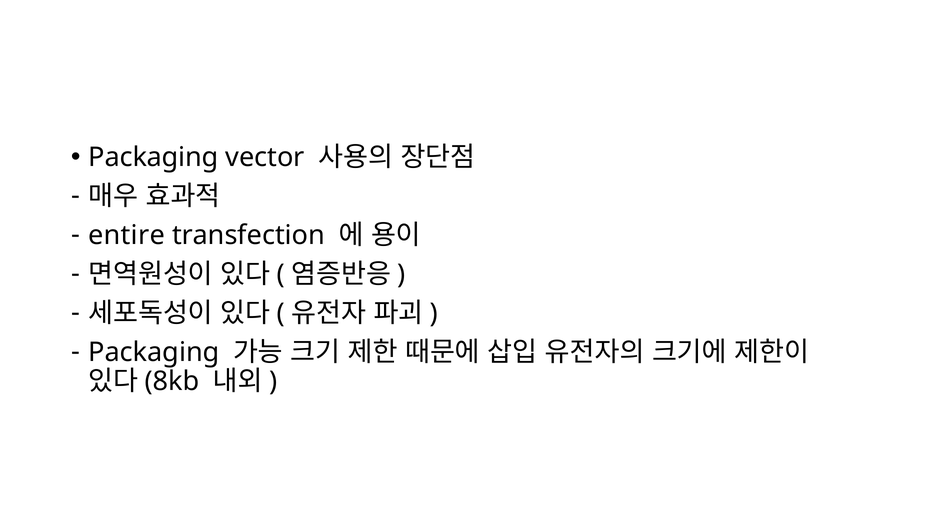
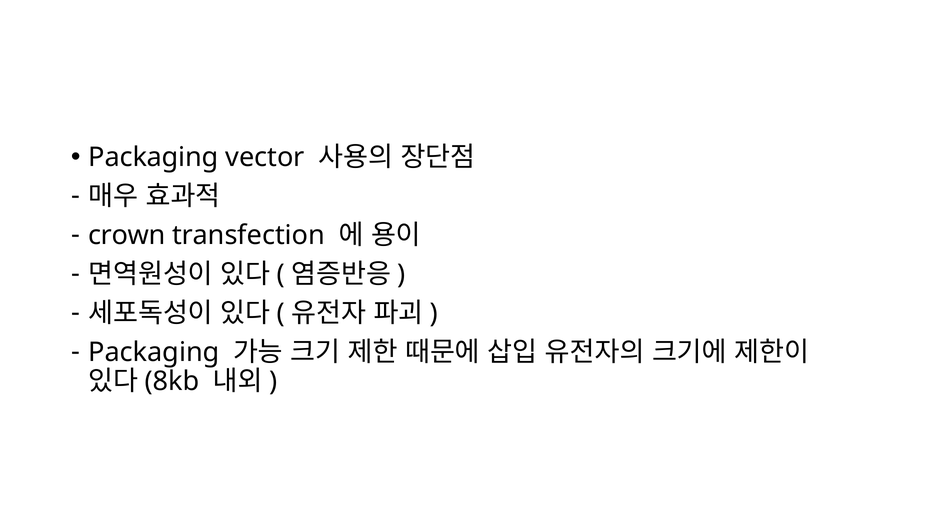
entire: entire -> crown (127, 235)
